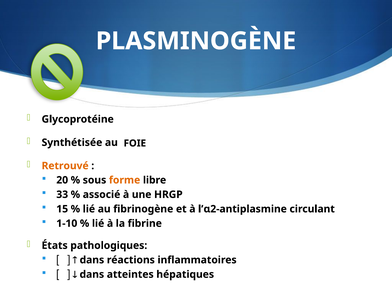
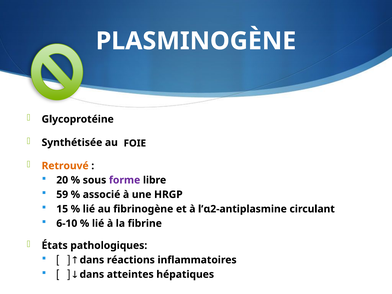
forme colour: orange -> purple (125, 180)
33: 33 -> 59 (62, 195)
1-10: 1-10 -> 6-10 (67, 223)
